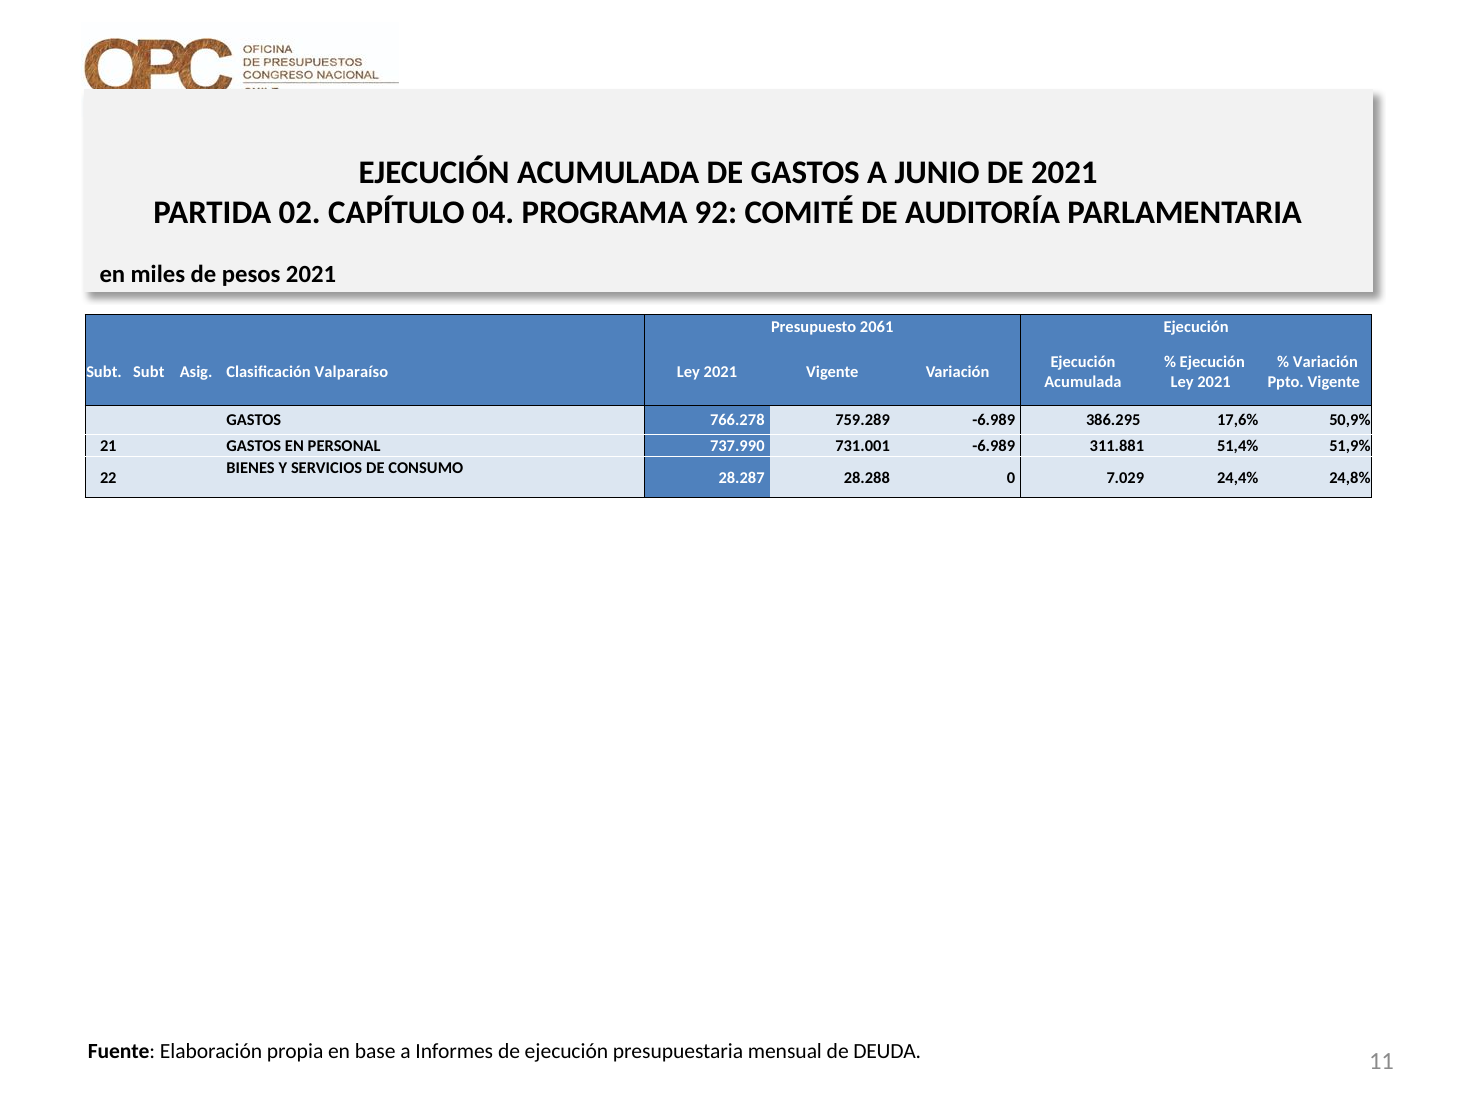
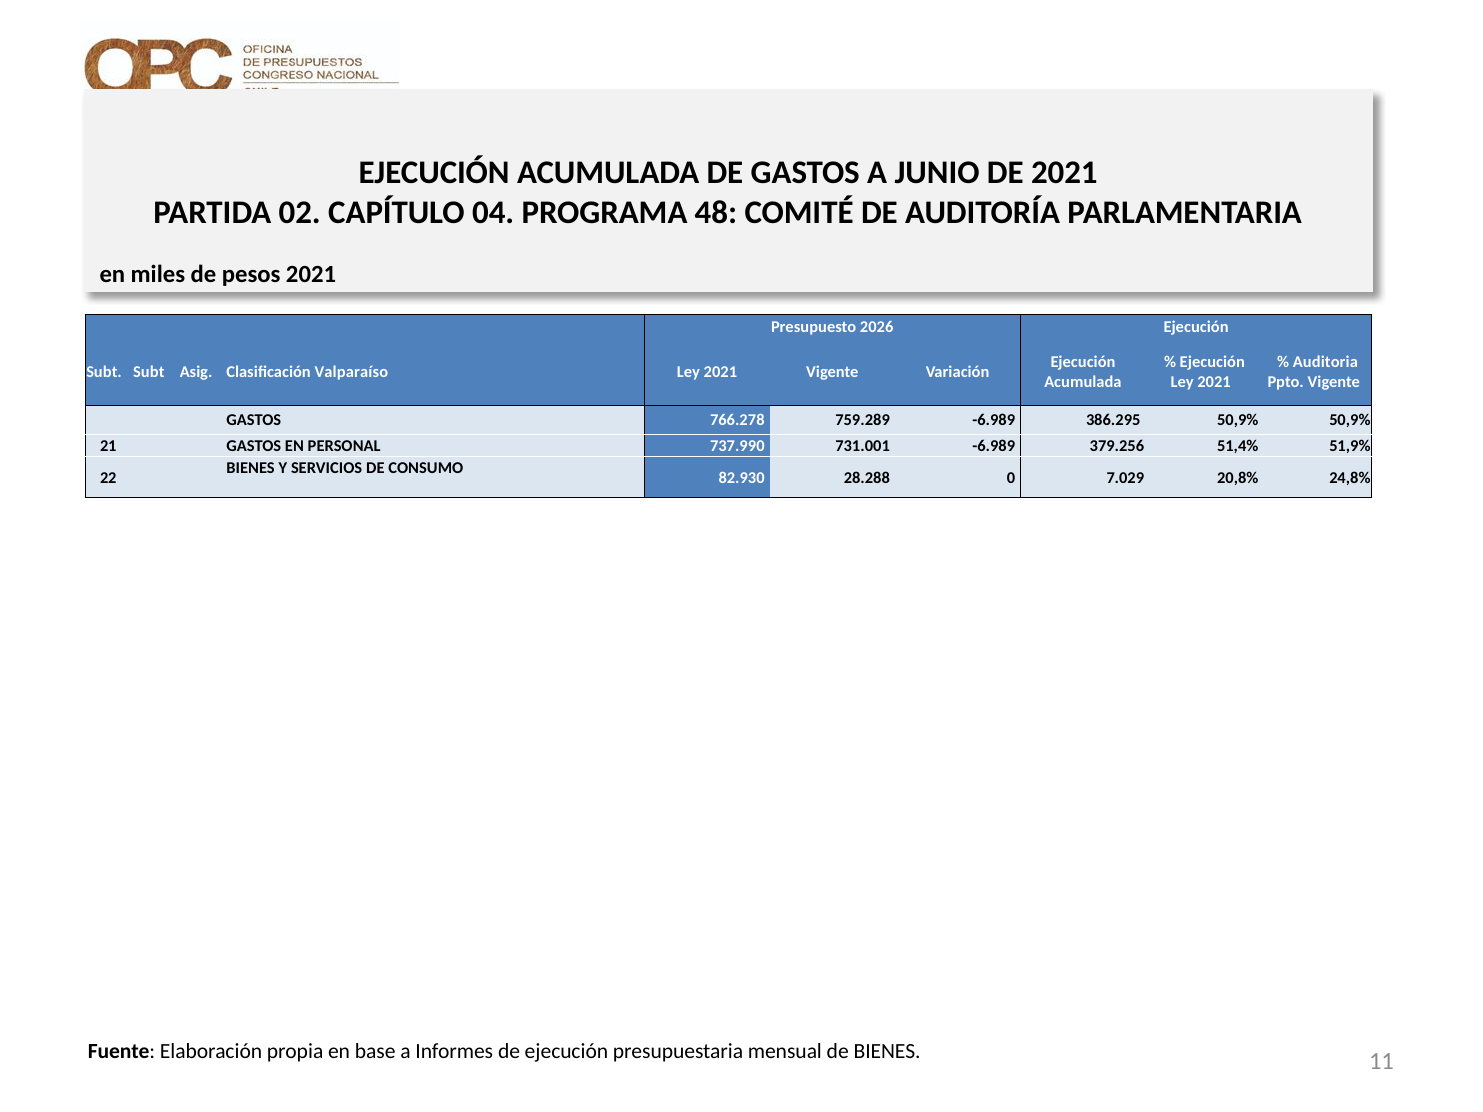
92: 92 -> 48 (716, 213)
2061: 2061 -> 2026 (877, 327)
Variación: Variación -> Auditoria (1325, 362)
386.295 17,6%: 17,6% -> 50,9% (1238, 421)
311.881: 311.881 -> 379.256 (1117, 446)
28.287: 28.287 -> 82.930 (742, 478)
24,4%: 24,4% -> 20,8% (1238, 478)
de DEUDA: DEUDA -> BIENES (887, 1051)
